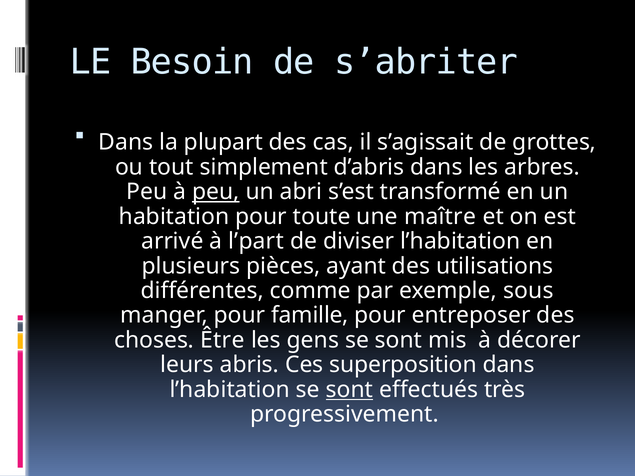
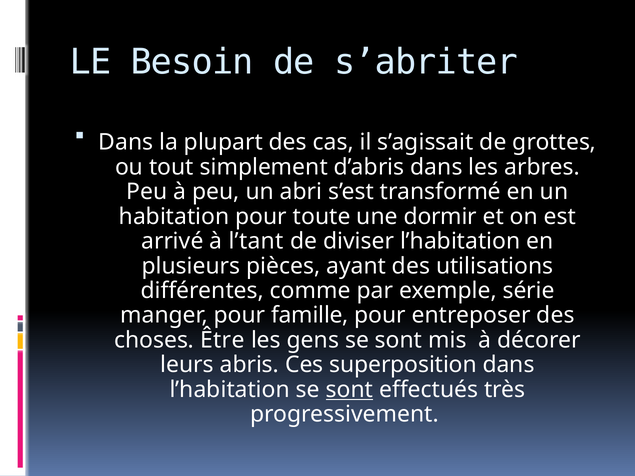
peu underline: present -> none (216, 192)
maître: maître -> dormir (440, 217)
l’part: l’part -> l’tant (256, 241)
sous: sous -> série (529, 291)
